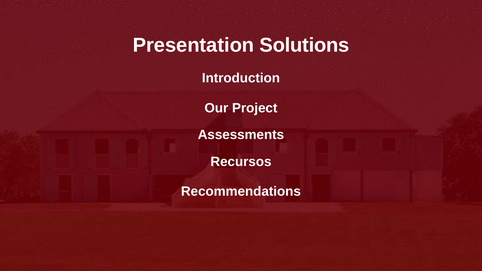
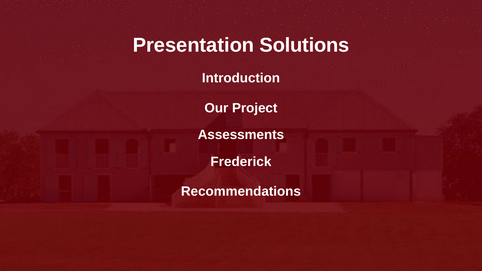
Recursos: Recursos -> Frederick (241, 162)
